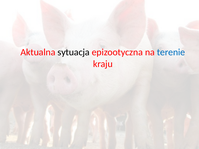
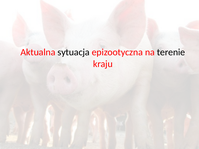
terenie colour: blue -> black (171, 52)
